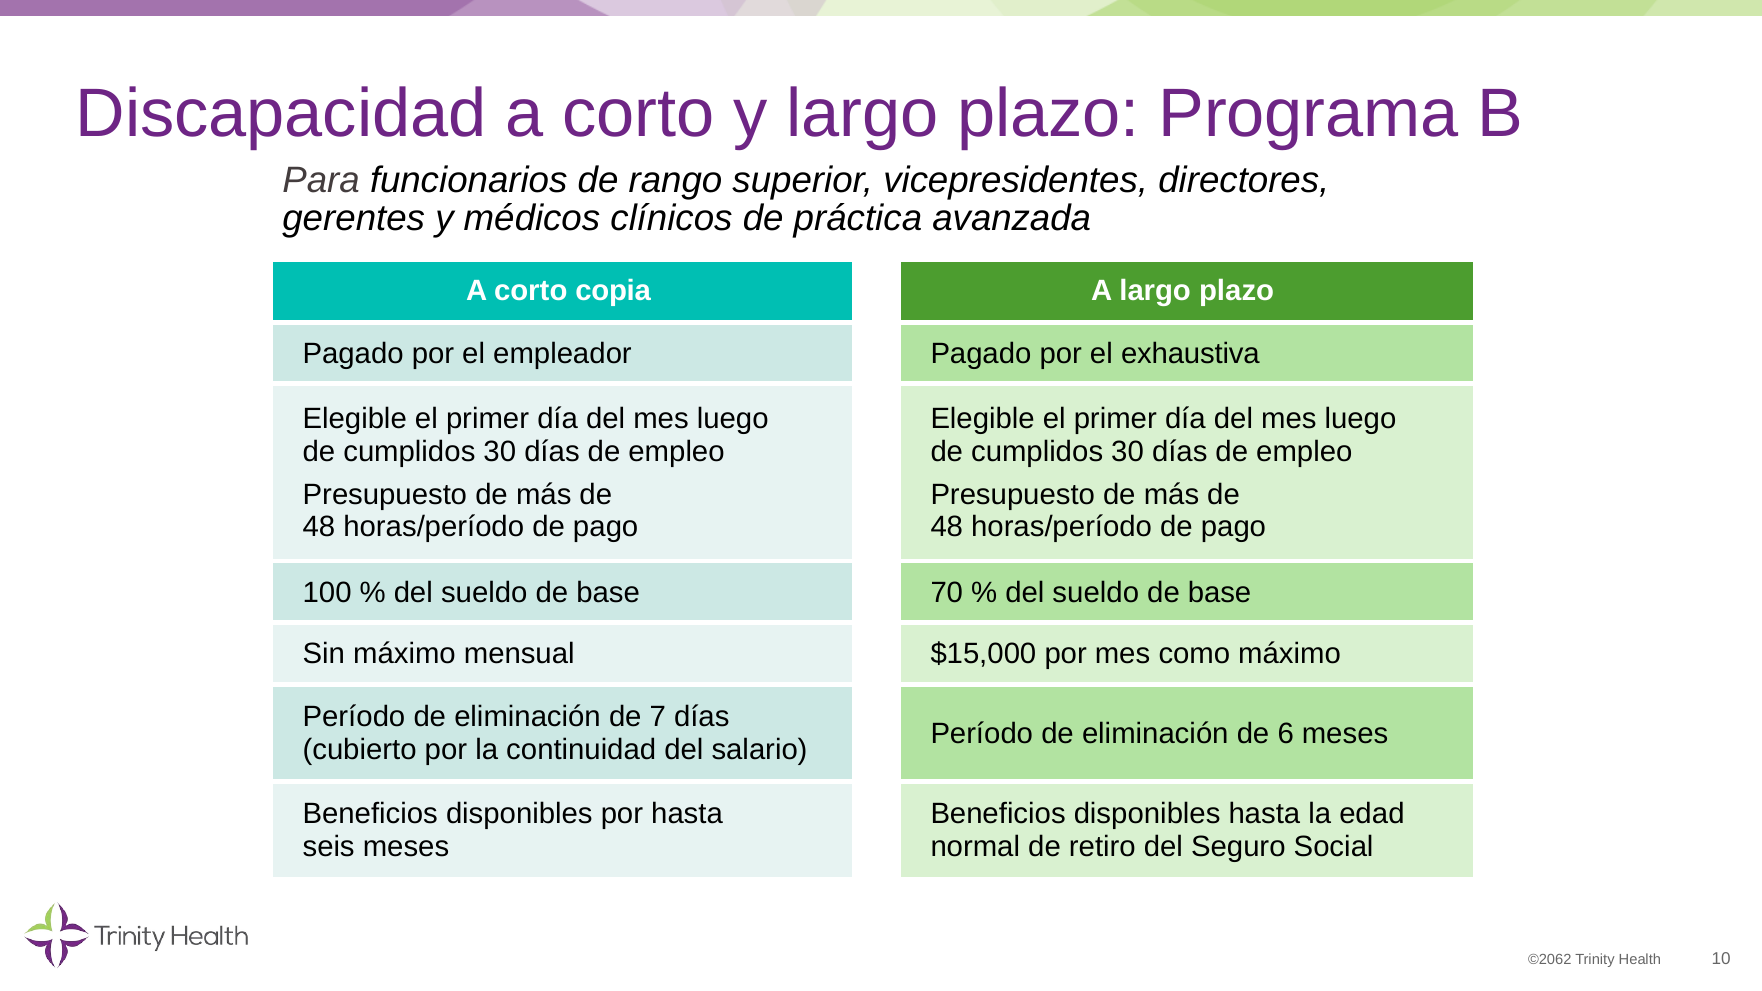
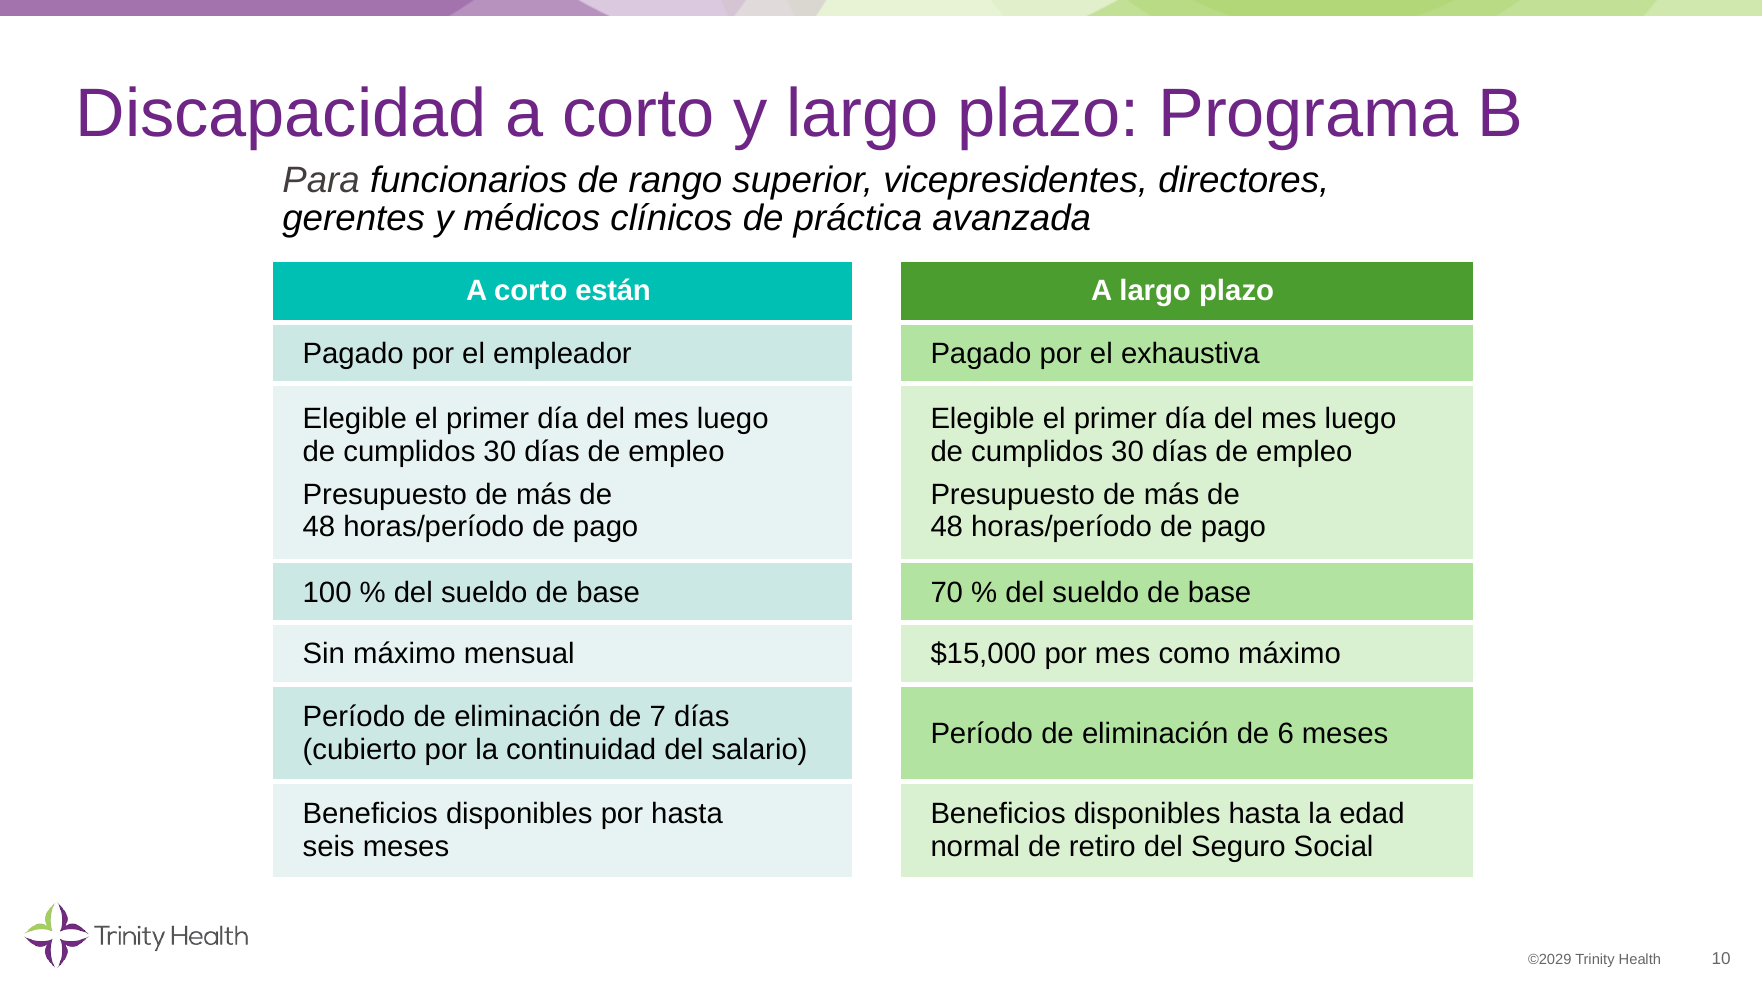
copia: copia -> están (613, 291)
©2062: ©2062 -> ©2029 (1550, 959)
